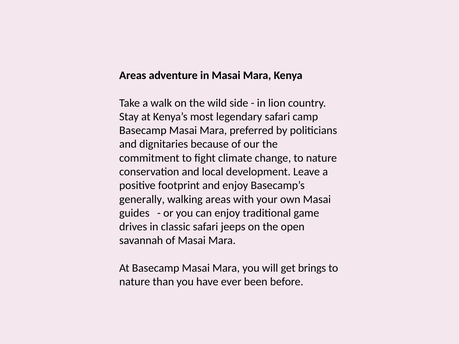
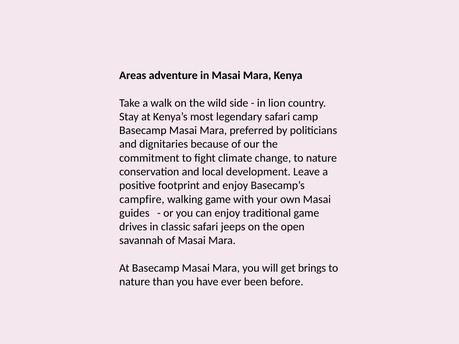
generally: generally -> campfire (142, 199)
walking areas: areas -> game (218, 199)
